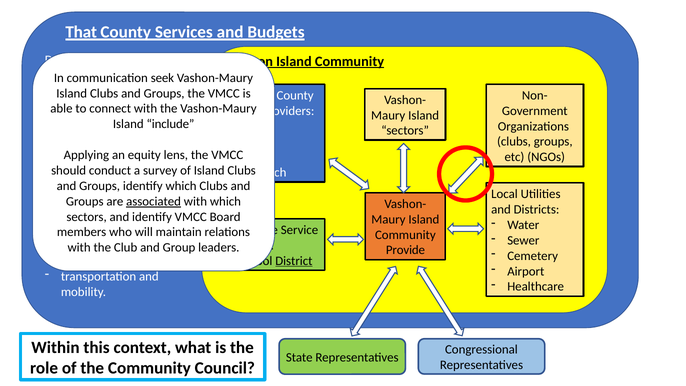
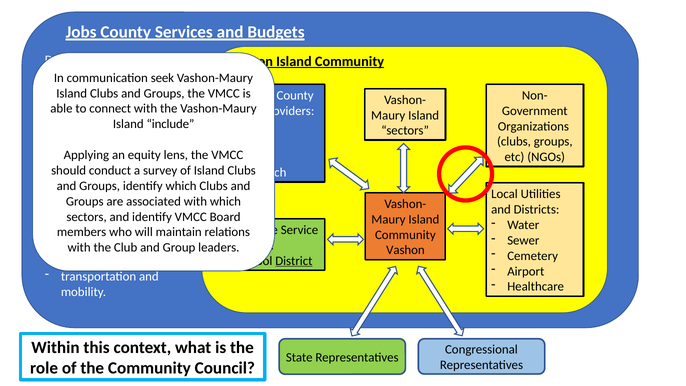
That: That -> Jobs (81, 32)
associated underline: present -> none (154, 201)
Provide: Provide -> Vashon (405, 250)
